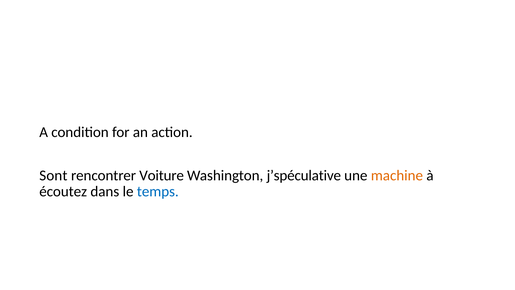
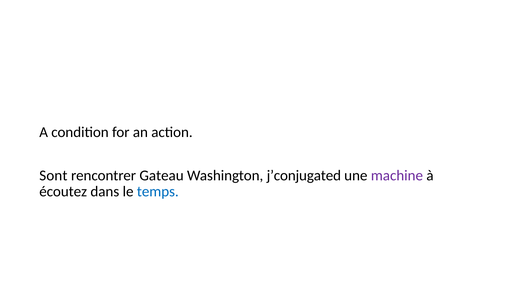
Voiture: Voiture -> Gateau (162, 175)
j’spéculative: j’spéculative -> j’conjugated (304, 175)
machine colour: orange -> purple (397, 175)
